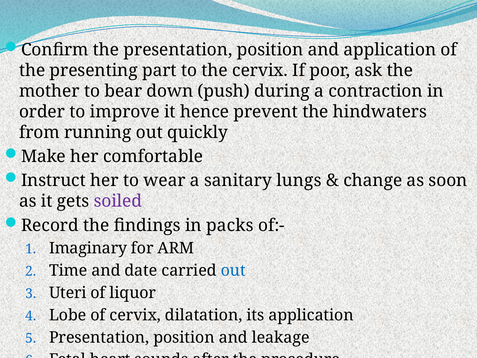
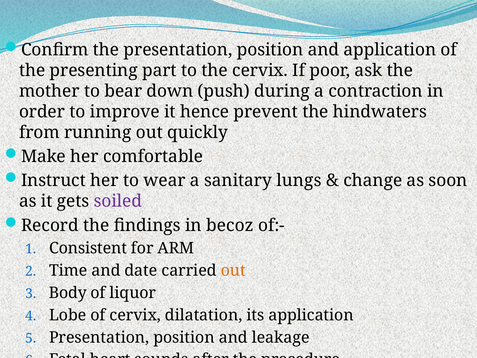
packs: packs -> becoz (230, 225)
Imaginary: Imaginary -> Consistent (88, 248)
out colour: blue -> orange (233, 270)
Uteri: Uteri -> Body (68, 293)
